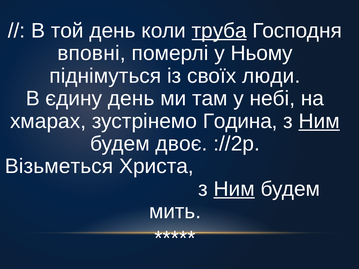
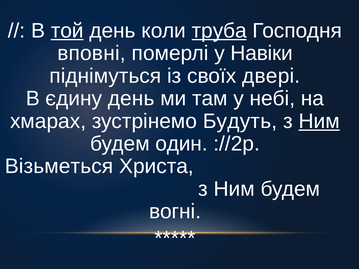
той underline: none -> present (67, 31)
Ньому: Ньому -> Навіки (262, 53)
люди: люди -> двері (271, 76)
Година: Година -> Будуть (240, 121)
двоє: двоє -> один (182, 144)
Ним underline: present -> none (234, 189)
мить: мить -> вогні (175, 212)
